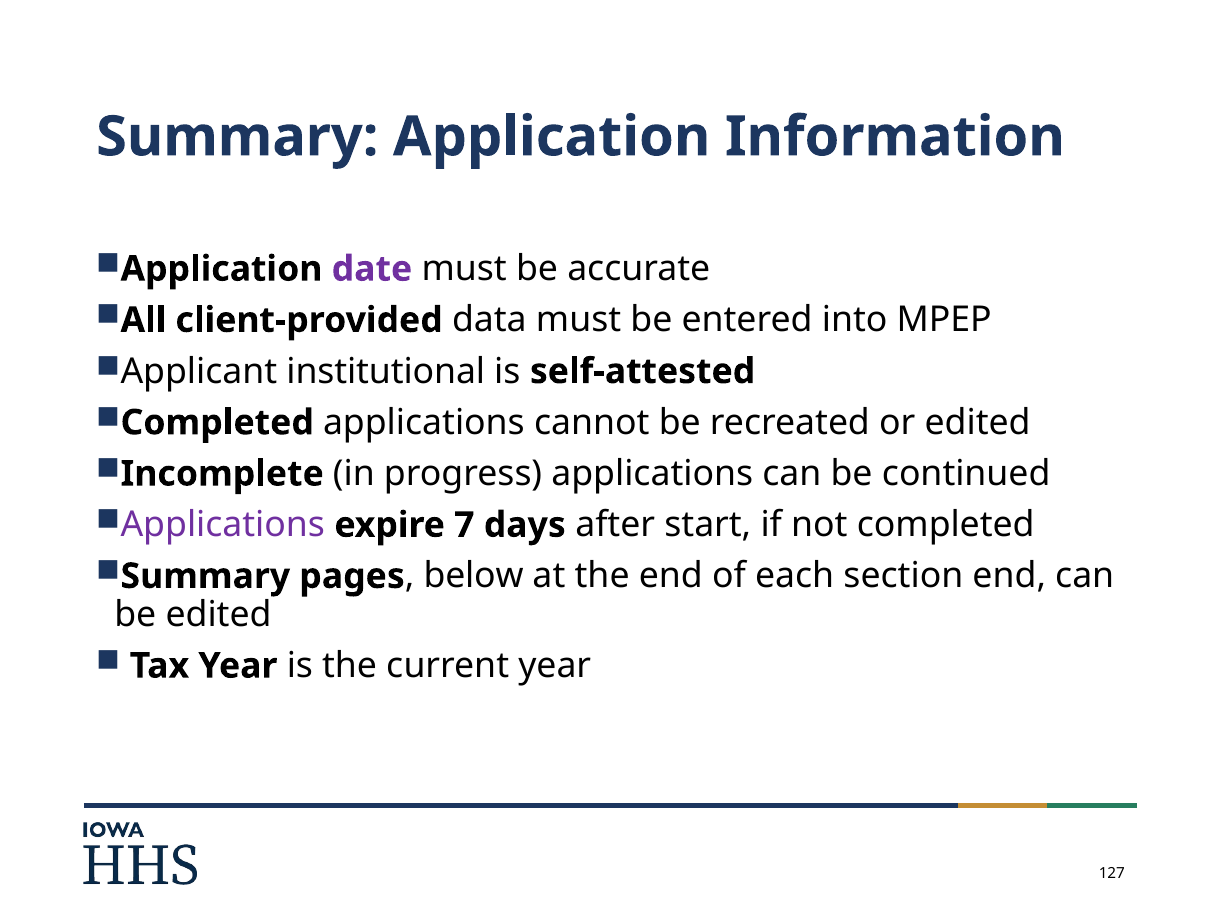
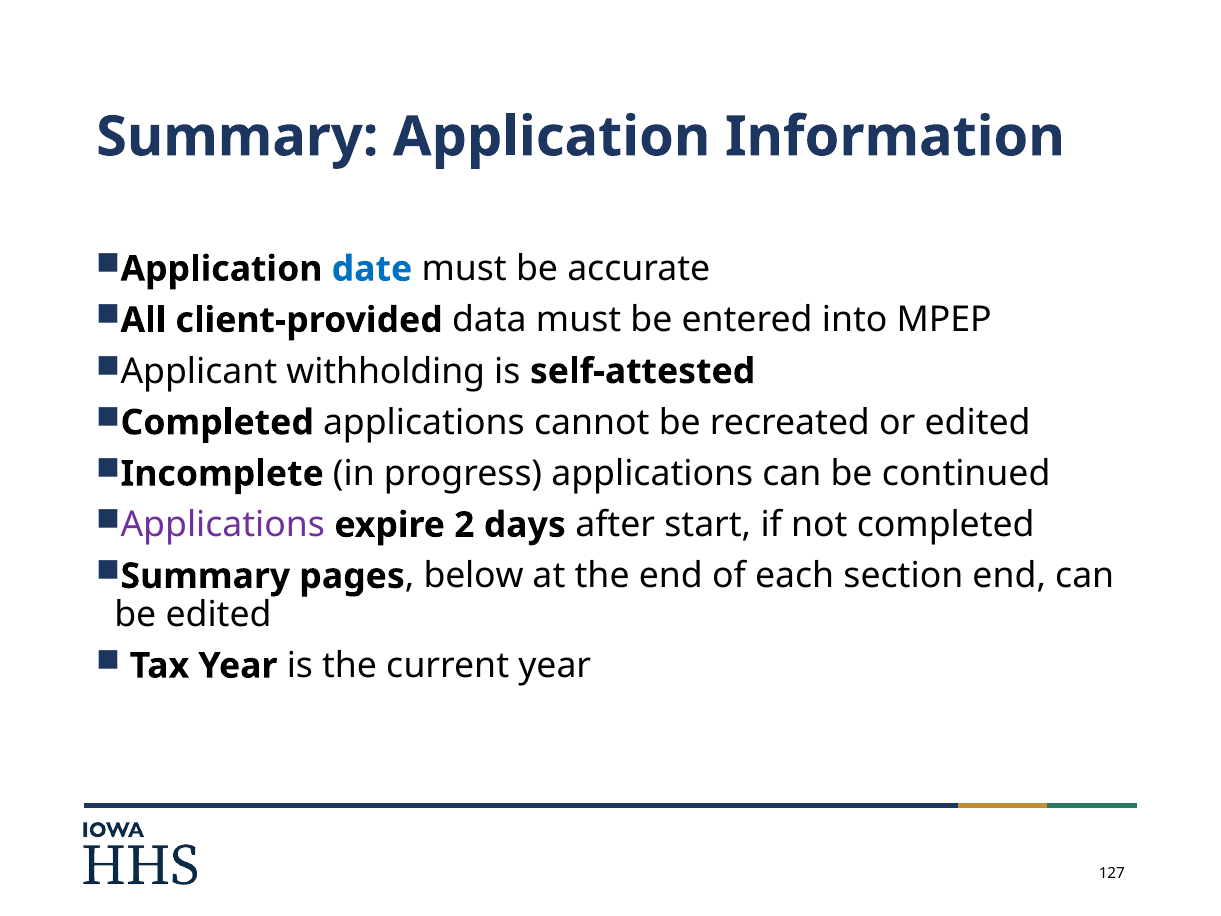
date colour: purple -> blue (372, 269)
institutional: institutional -> withholding (386, 371)
7: 7 -> 2 (464, 525)
